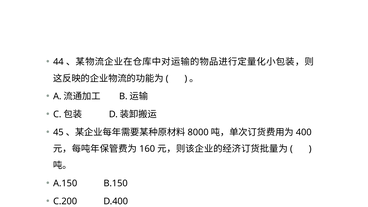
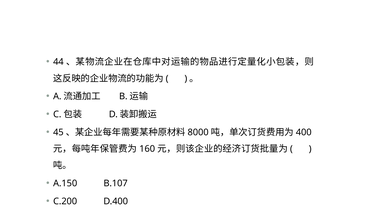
B.150: B.150 -> B.107 (116, 183)
